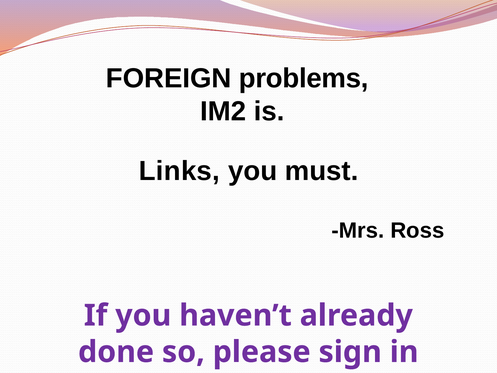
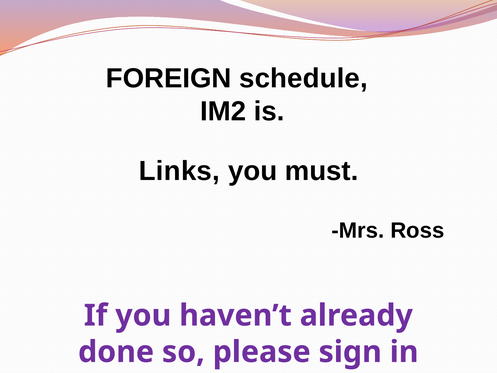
problems: problems -> schedule (303, 78)
